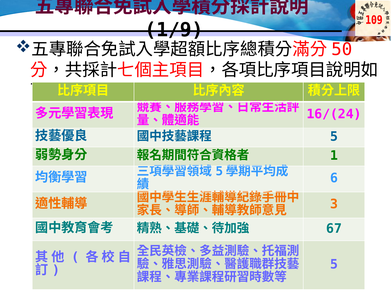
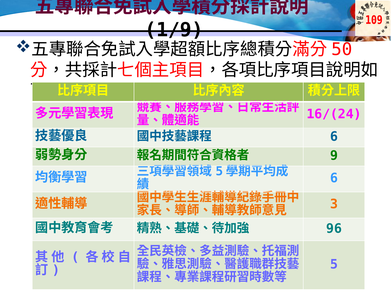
5: 5 -> 6 (334, 137)
1: 1 -> 9 (334, 156)
67: 67 -> 96 (334, 229)
